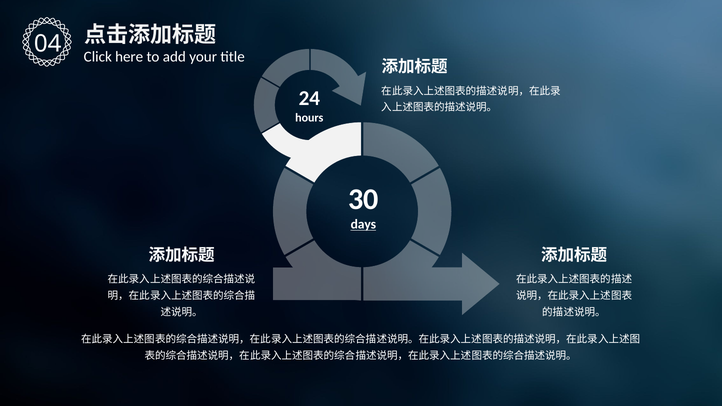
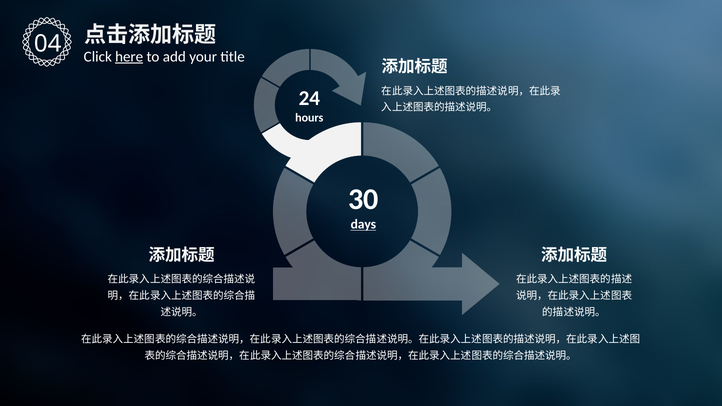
here underline: none -> present (129, 57)
